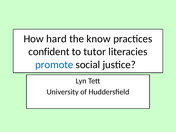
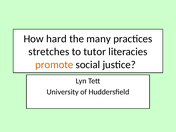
know: know -> many (99, 39)
confident: confident -> stretches (49, 52)
promote colour: blue -> orange (54, 65)
